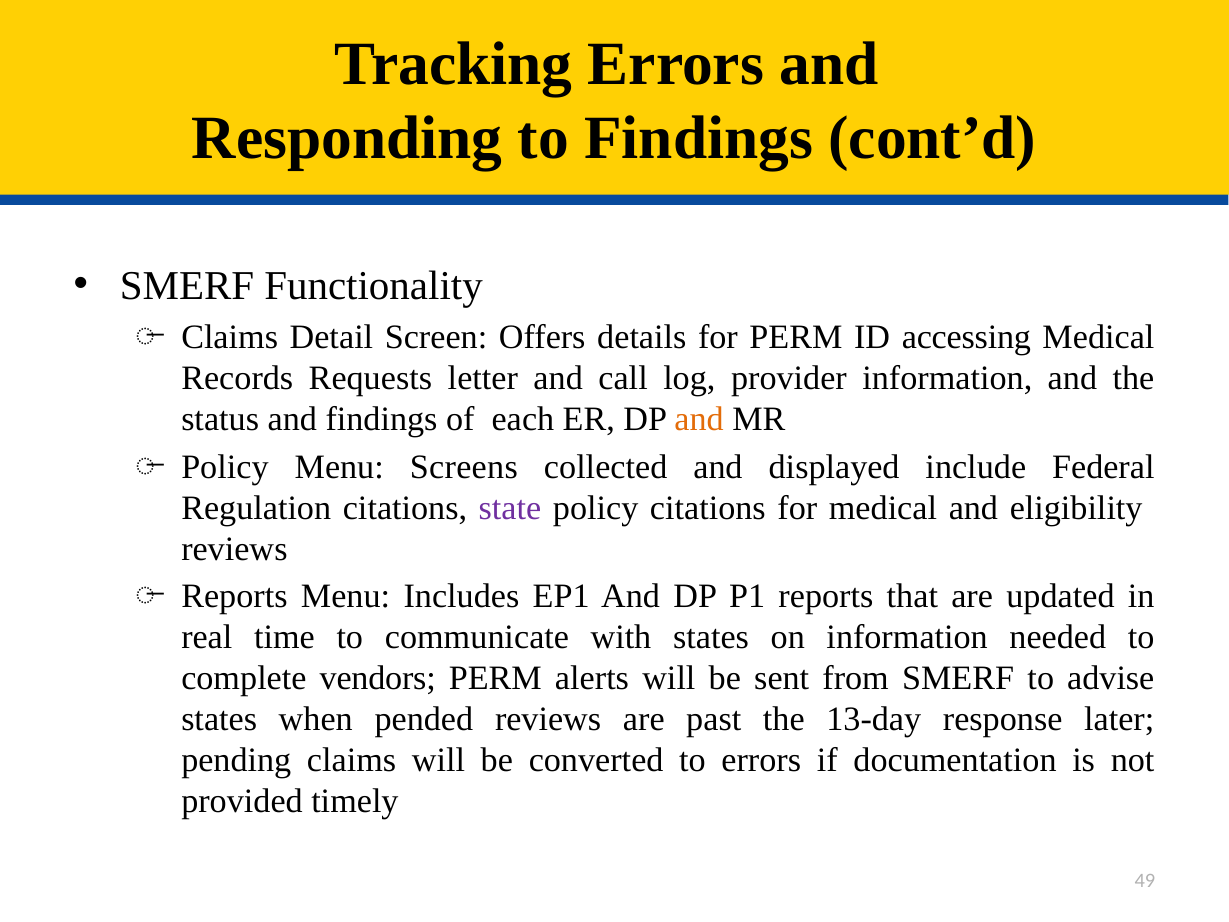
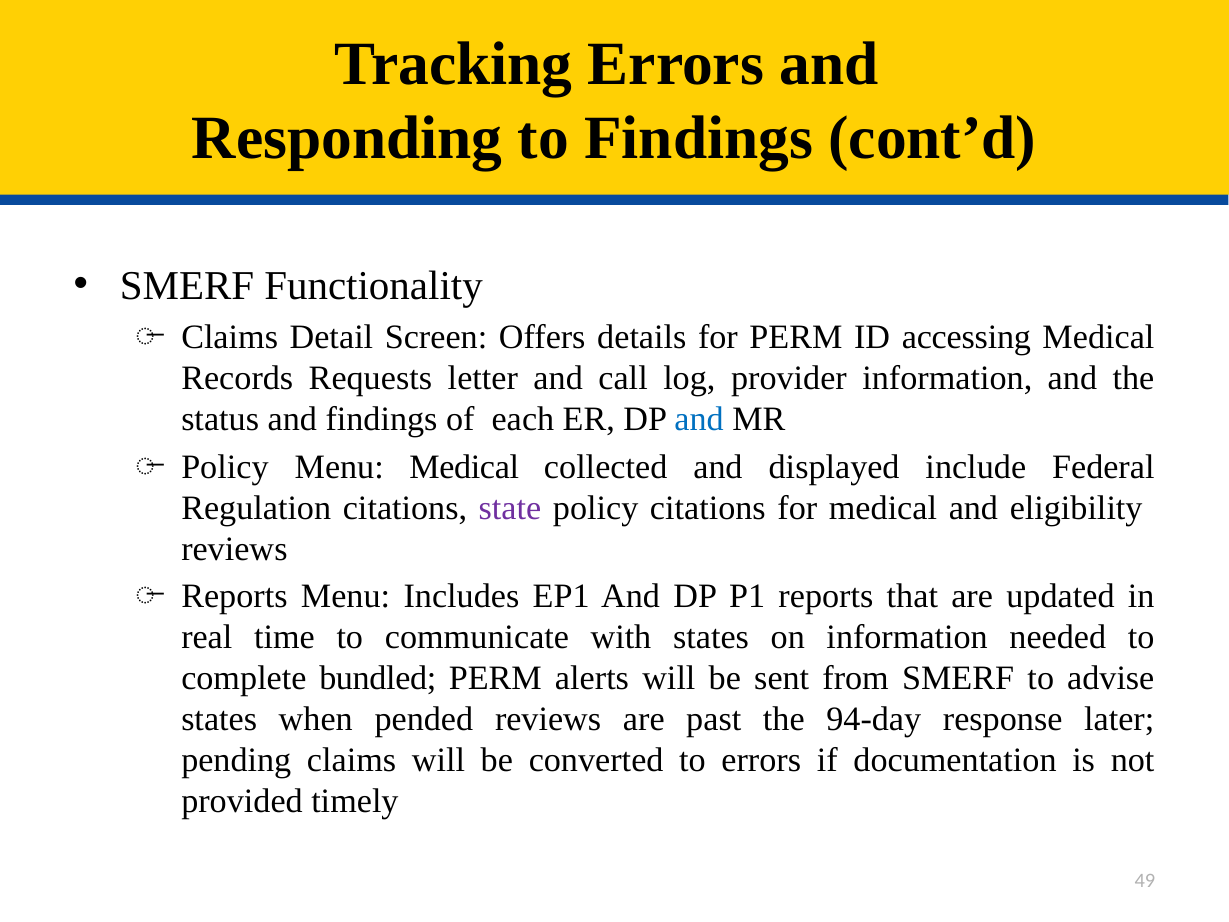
and colour: orange -> blue (699, 419)
Menu Screens: Screens -> Medical (464, 467)
vendors: vendors -> bundled (378, 679)
13-day: 13-day -> 94-day (874, 719)
